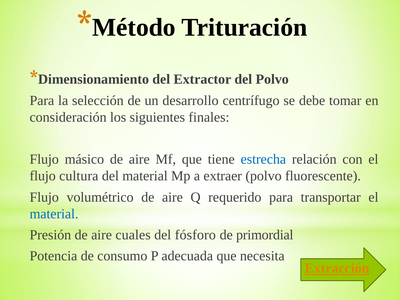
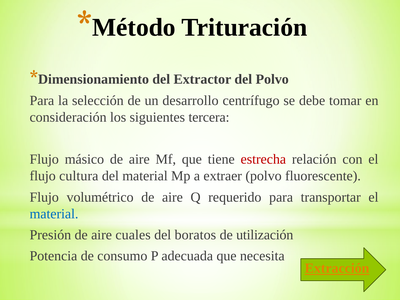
finales: finales -> tercera (209, 117)
estrecha colour: blue -> red (263, 159)
fósforo: fósforo -> boratos (195, 235)
primordial: primordial -> utilización (265, 235)
